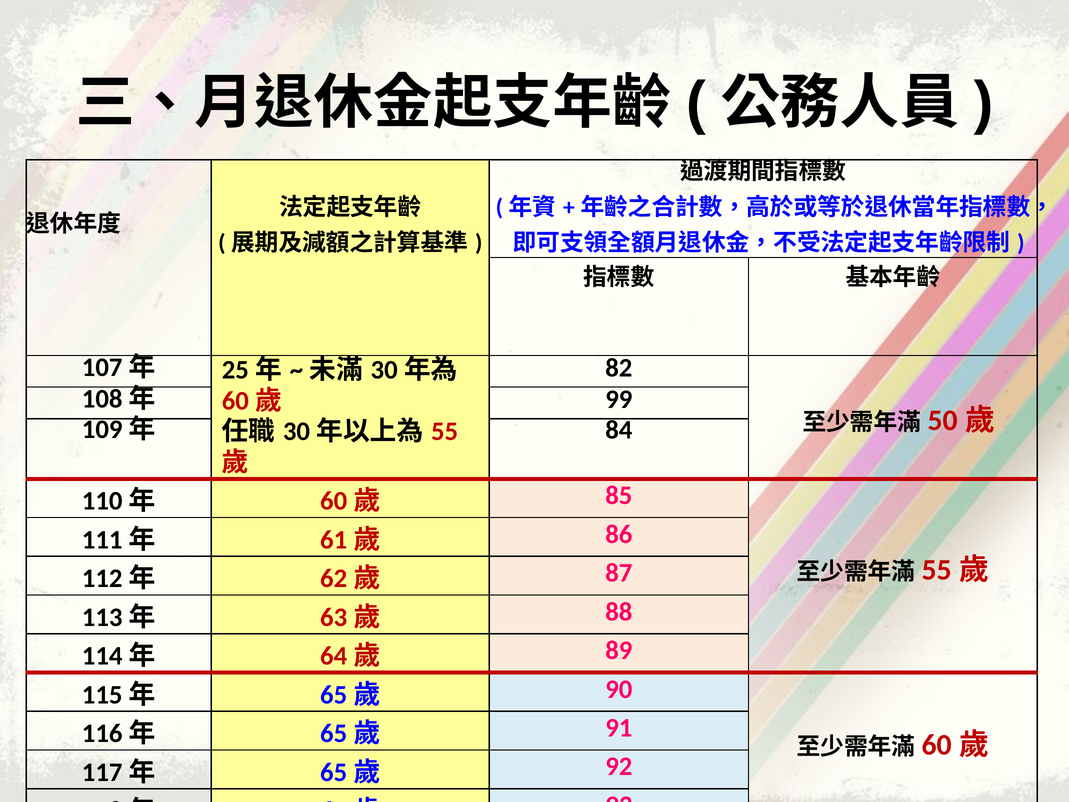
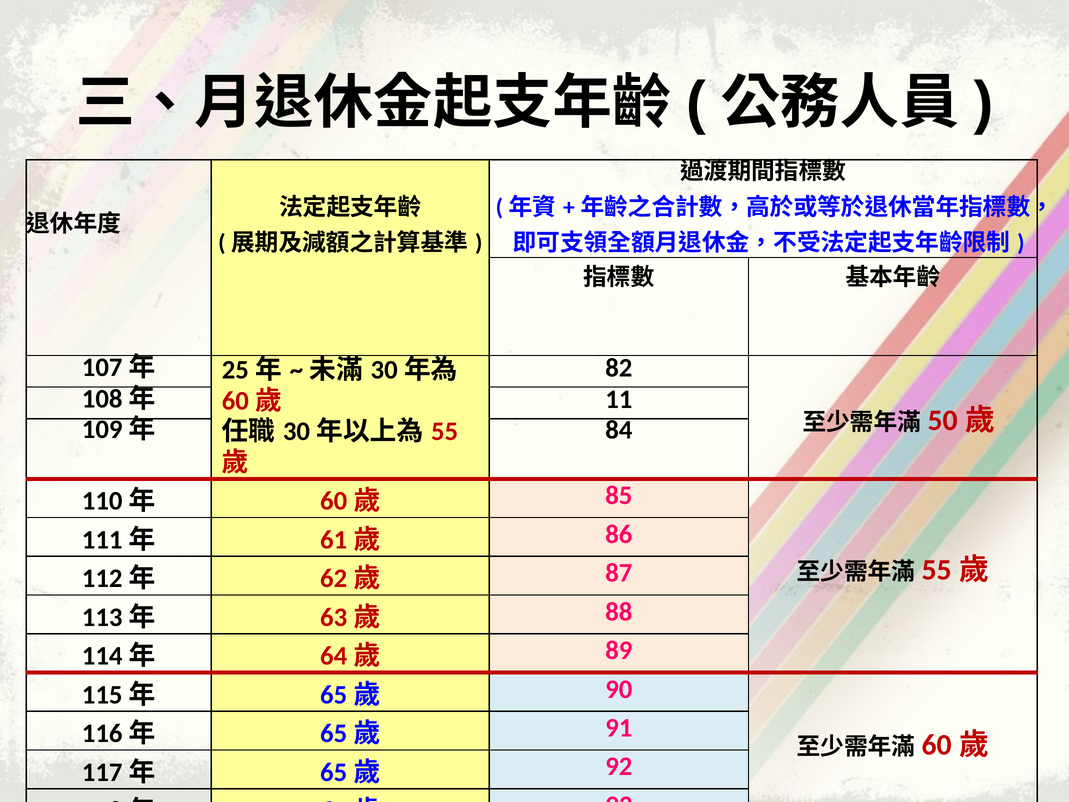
99: 99 -> 11 (619, 399)
